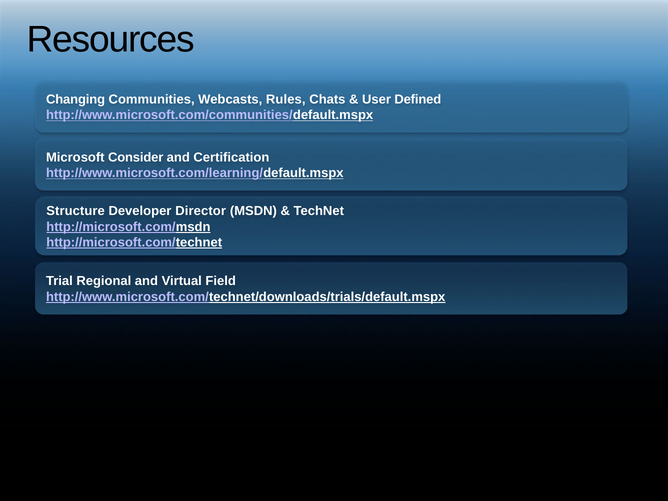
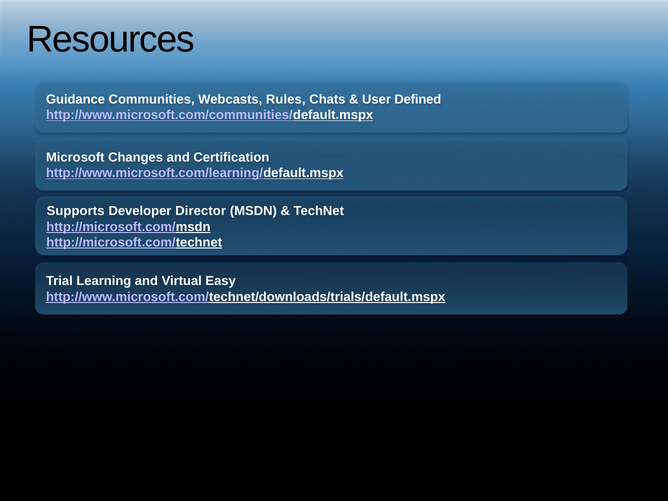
Changing: Changing -> Guidance (76, 99)
Consider: Consider -> Changes (136, 157)
Structure: Structure -> Supports (76, 211)
Regional: Regional -> Learning (104, 281)
Field: Field -> Easy (221, 281)
